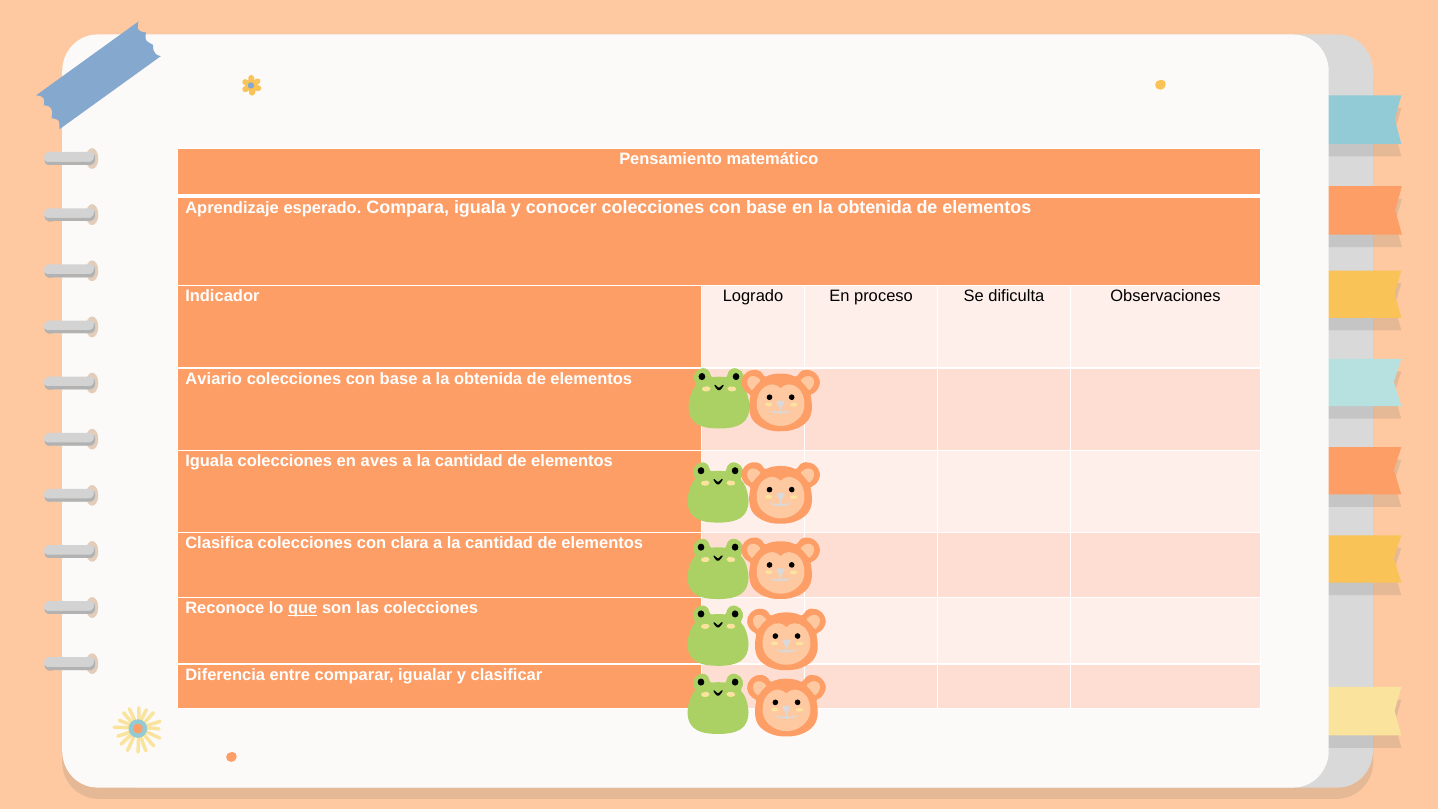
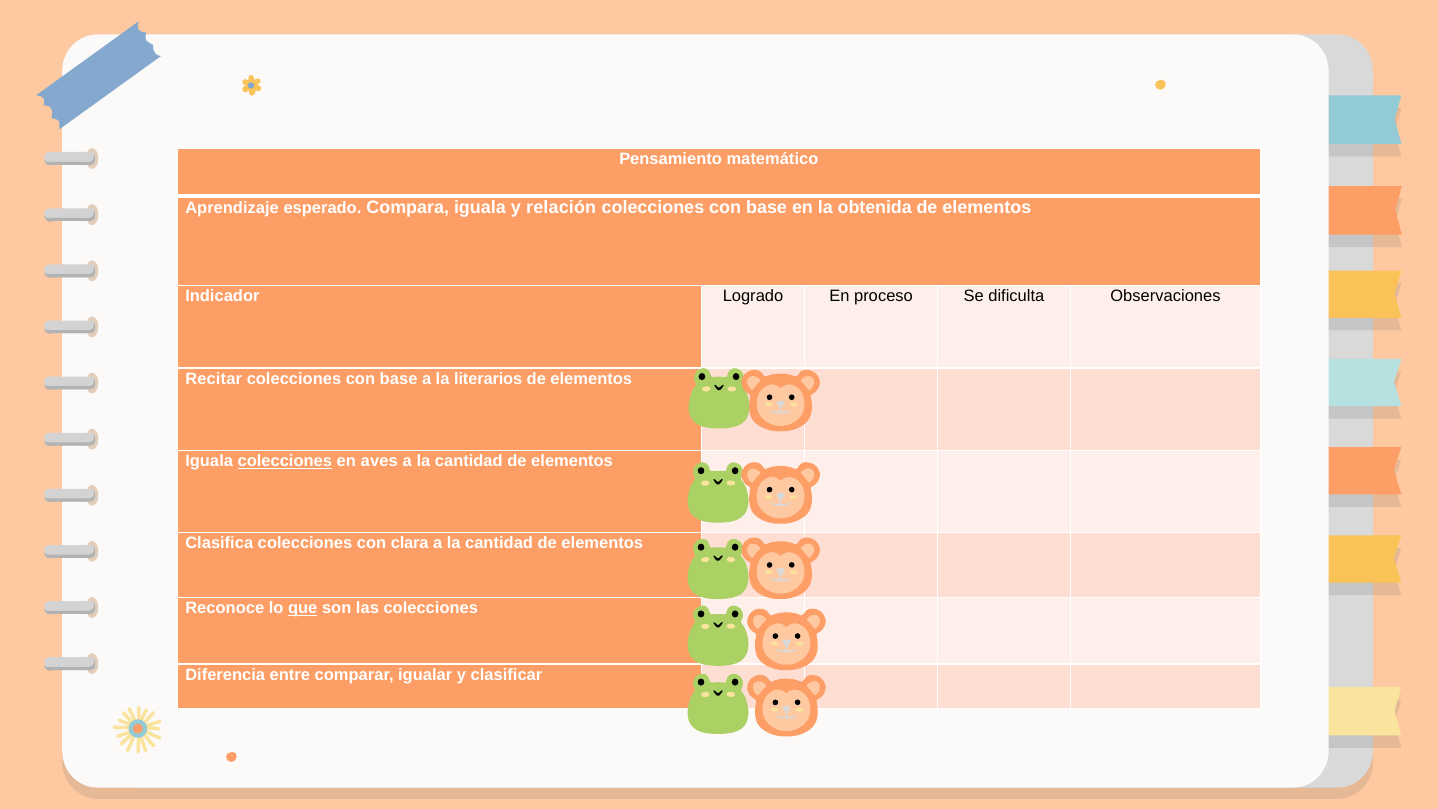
conocer: conocer -> relación (561, 208)
Aviario: Aviario -> Recitar (214, 379)
a la obtenida: obtenida -> literarios (488, 379)
colecciones underline: none -> present (285, 461)
